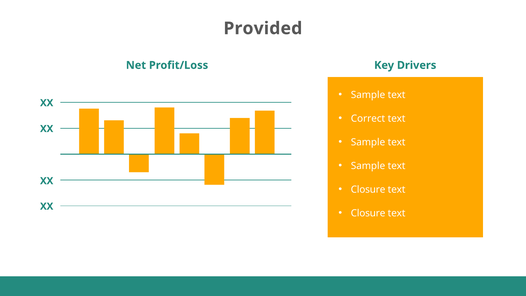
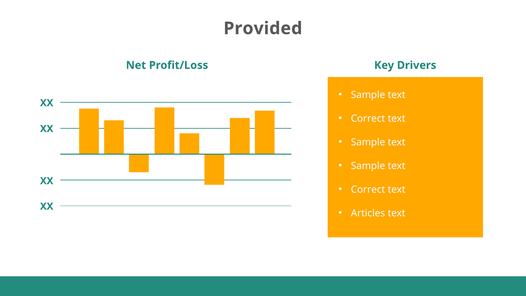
Closure: Closure -> Correct (368, 189)
Closure: Closure -> Articles (368, 213)
